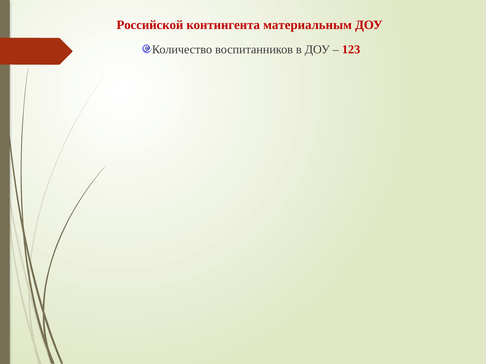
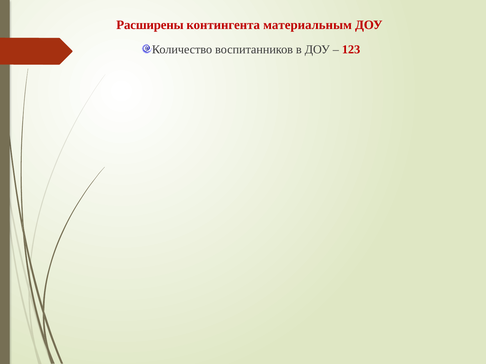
Российской: Российской -> Расширены (150, 25)
